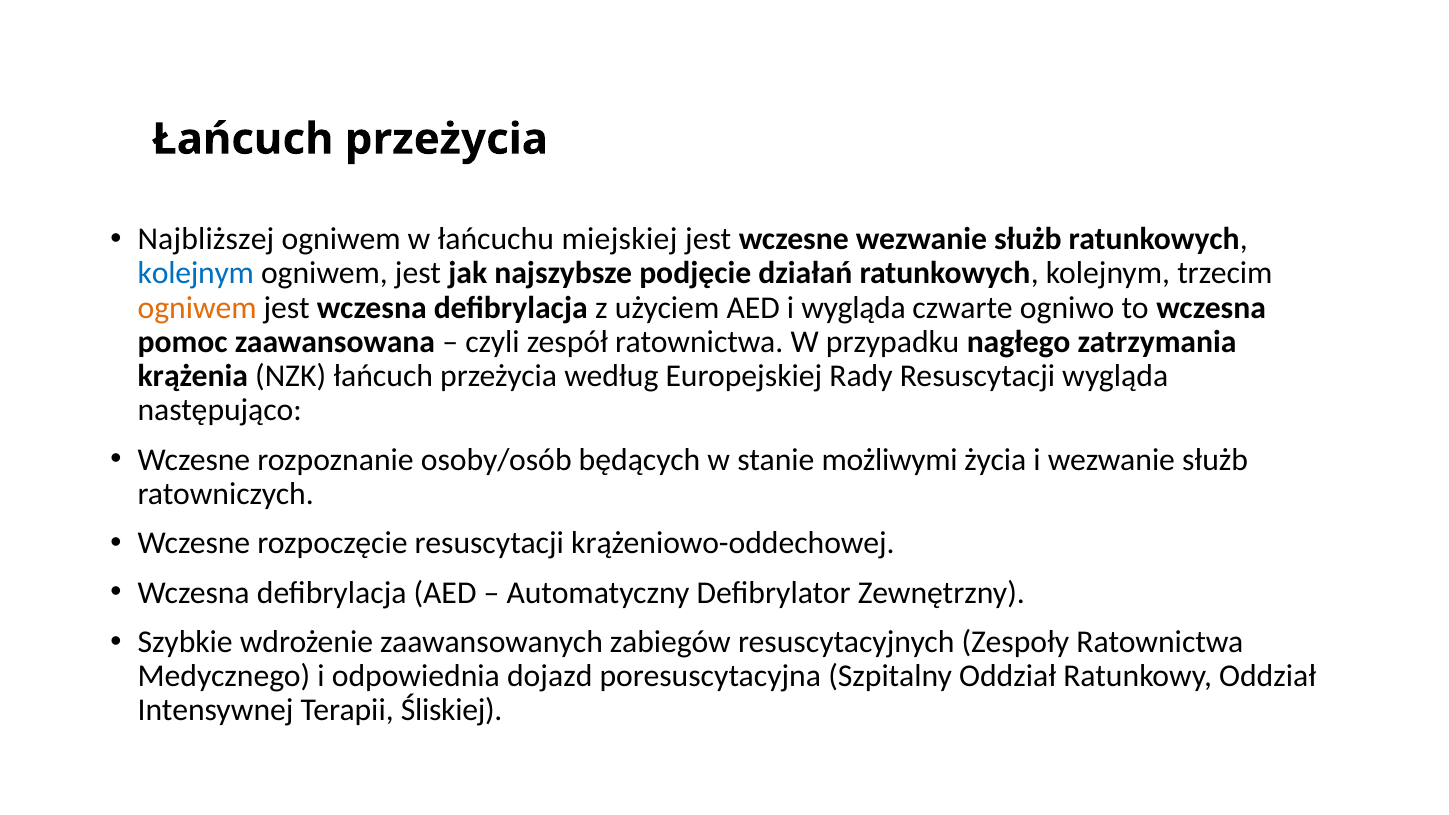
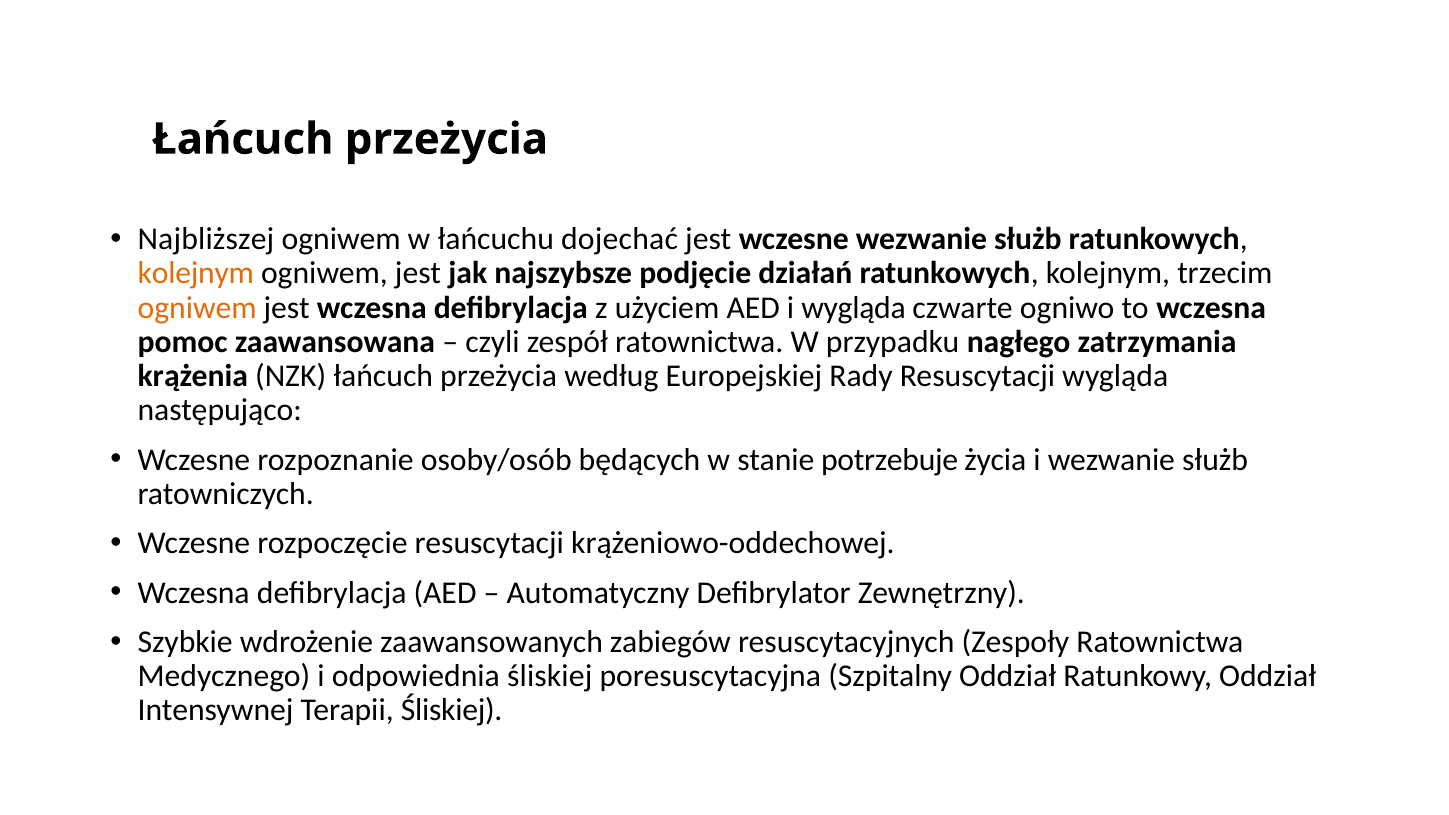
miejskiej: miejskiej -> dojechać (620, 239)
kolejnym colour: blue -> orange (196, 274)
możliwymi: możliwymi -> potrzebuje (890, 460)
odpowiednia dojazd: dojazd -> śliskiej (550, 676)
